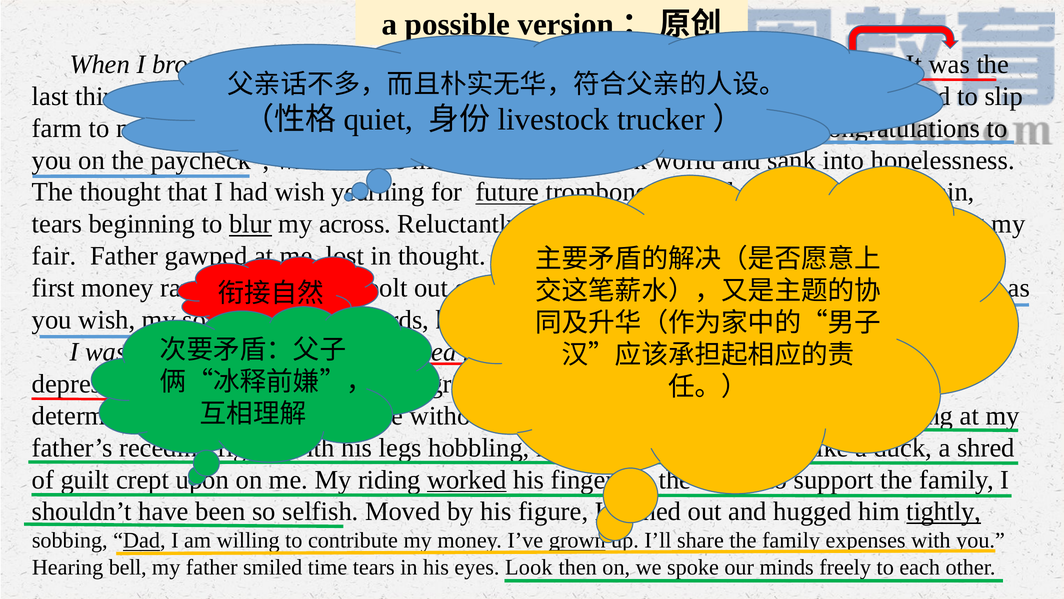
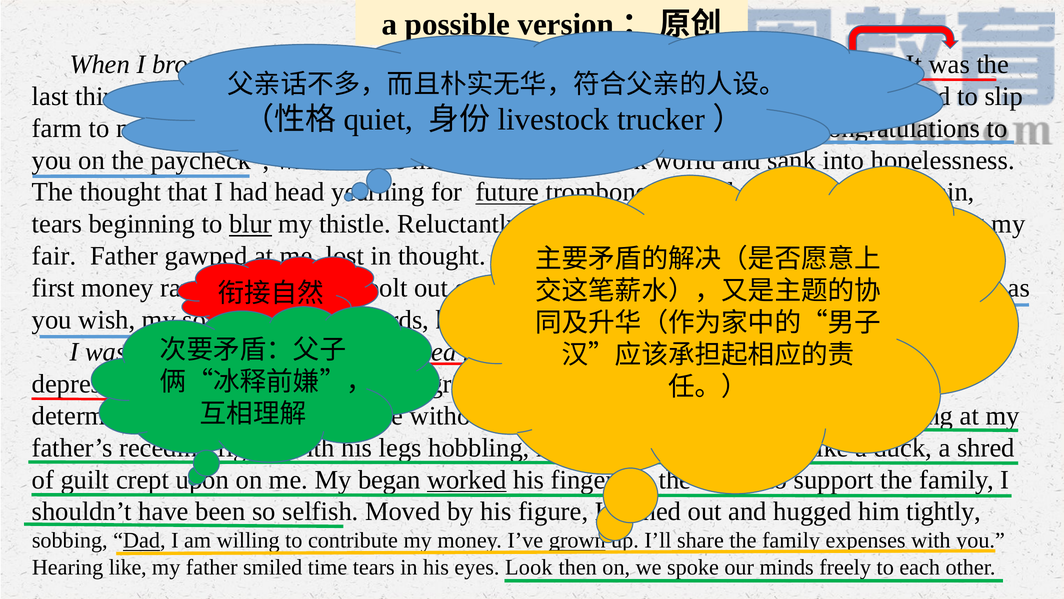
had wish: wish -> head (300, 192)
across: across -> thistle (355, 224)
riding: riding -> began (389, 479)
tightly underline: present -> none (944, 511)
Hearing bell: bell -> like (128, 567)
